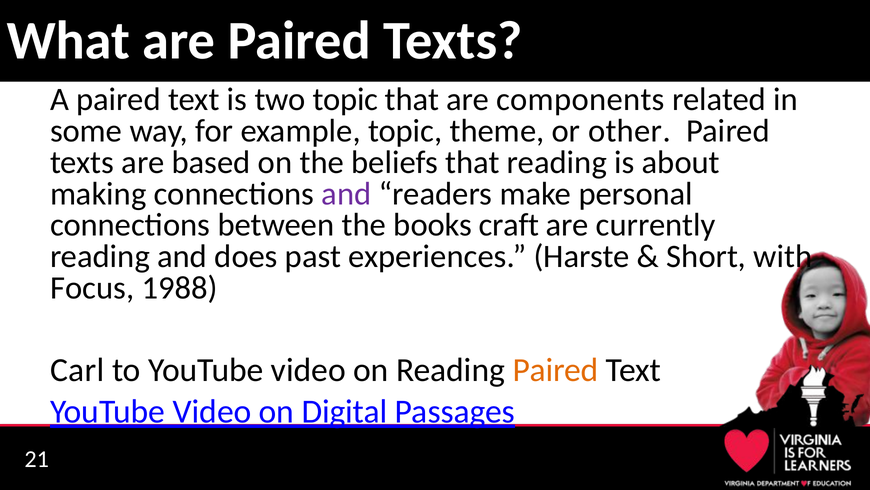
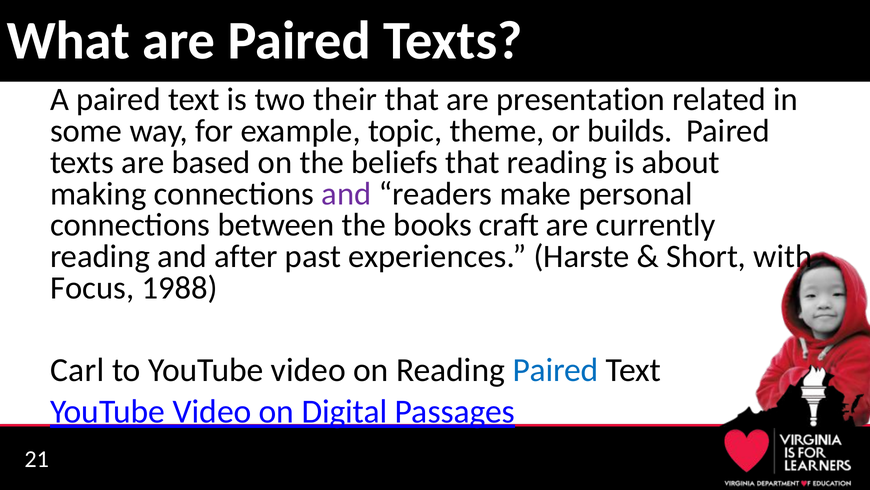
two topic: topic -> their (345, 100)
components: components -> presentation (581, 100)
other: other -> builds (630, 131)
does: does -> after (246, 256)
Paired colour: orange -> blue (556, 370)
